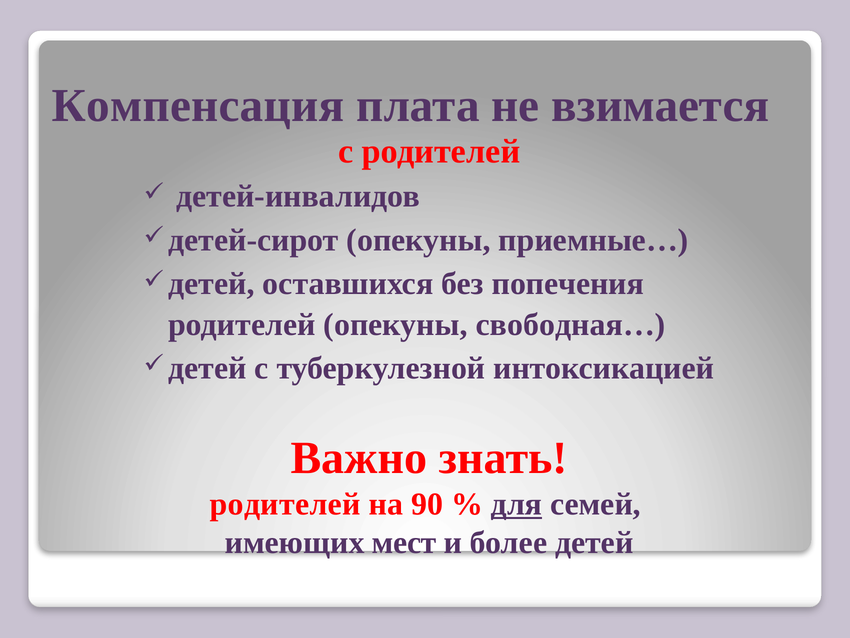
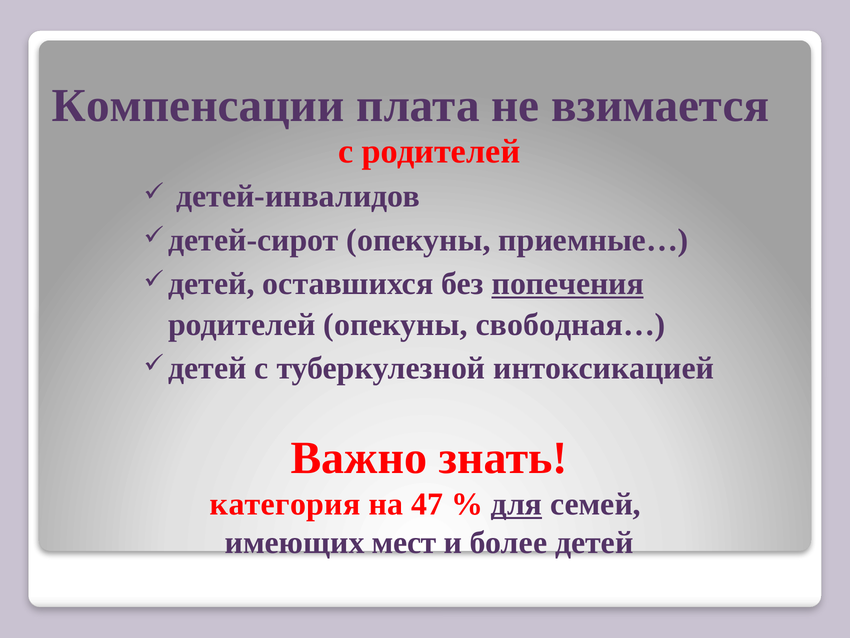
Компенсация: Компенсация -> Компенсации (198, 105)
попечения underline: none -> present (568, 284)
родителей: родителей -> категория (285, 504)
90: 90 -> 47 (427, 504)
